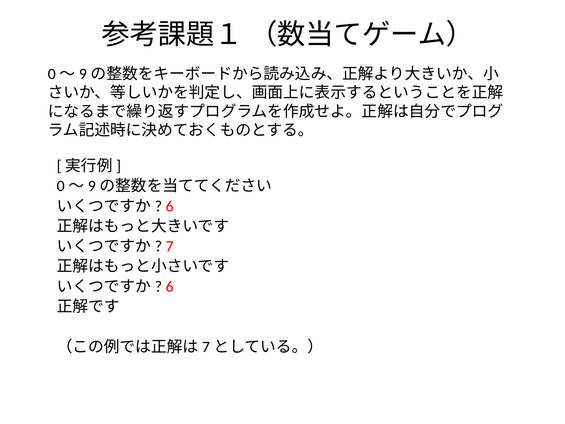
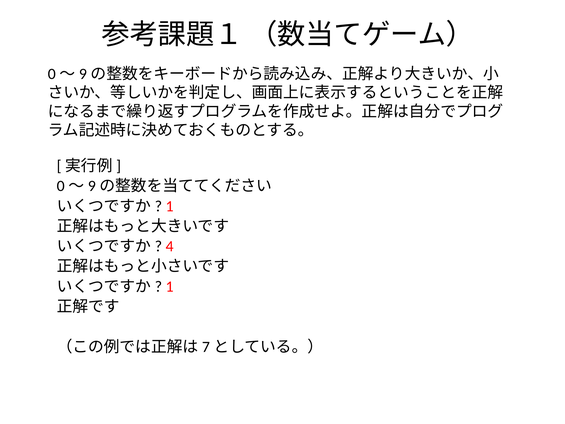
6: 6 -> 1 (170, 206)
7: 7 -> 4 (170, 246)
6: 6 -> 1 (170, 286)
